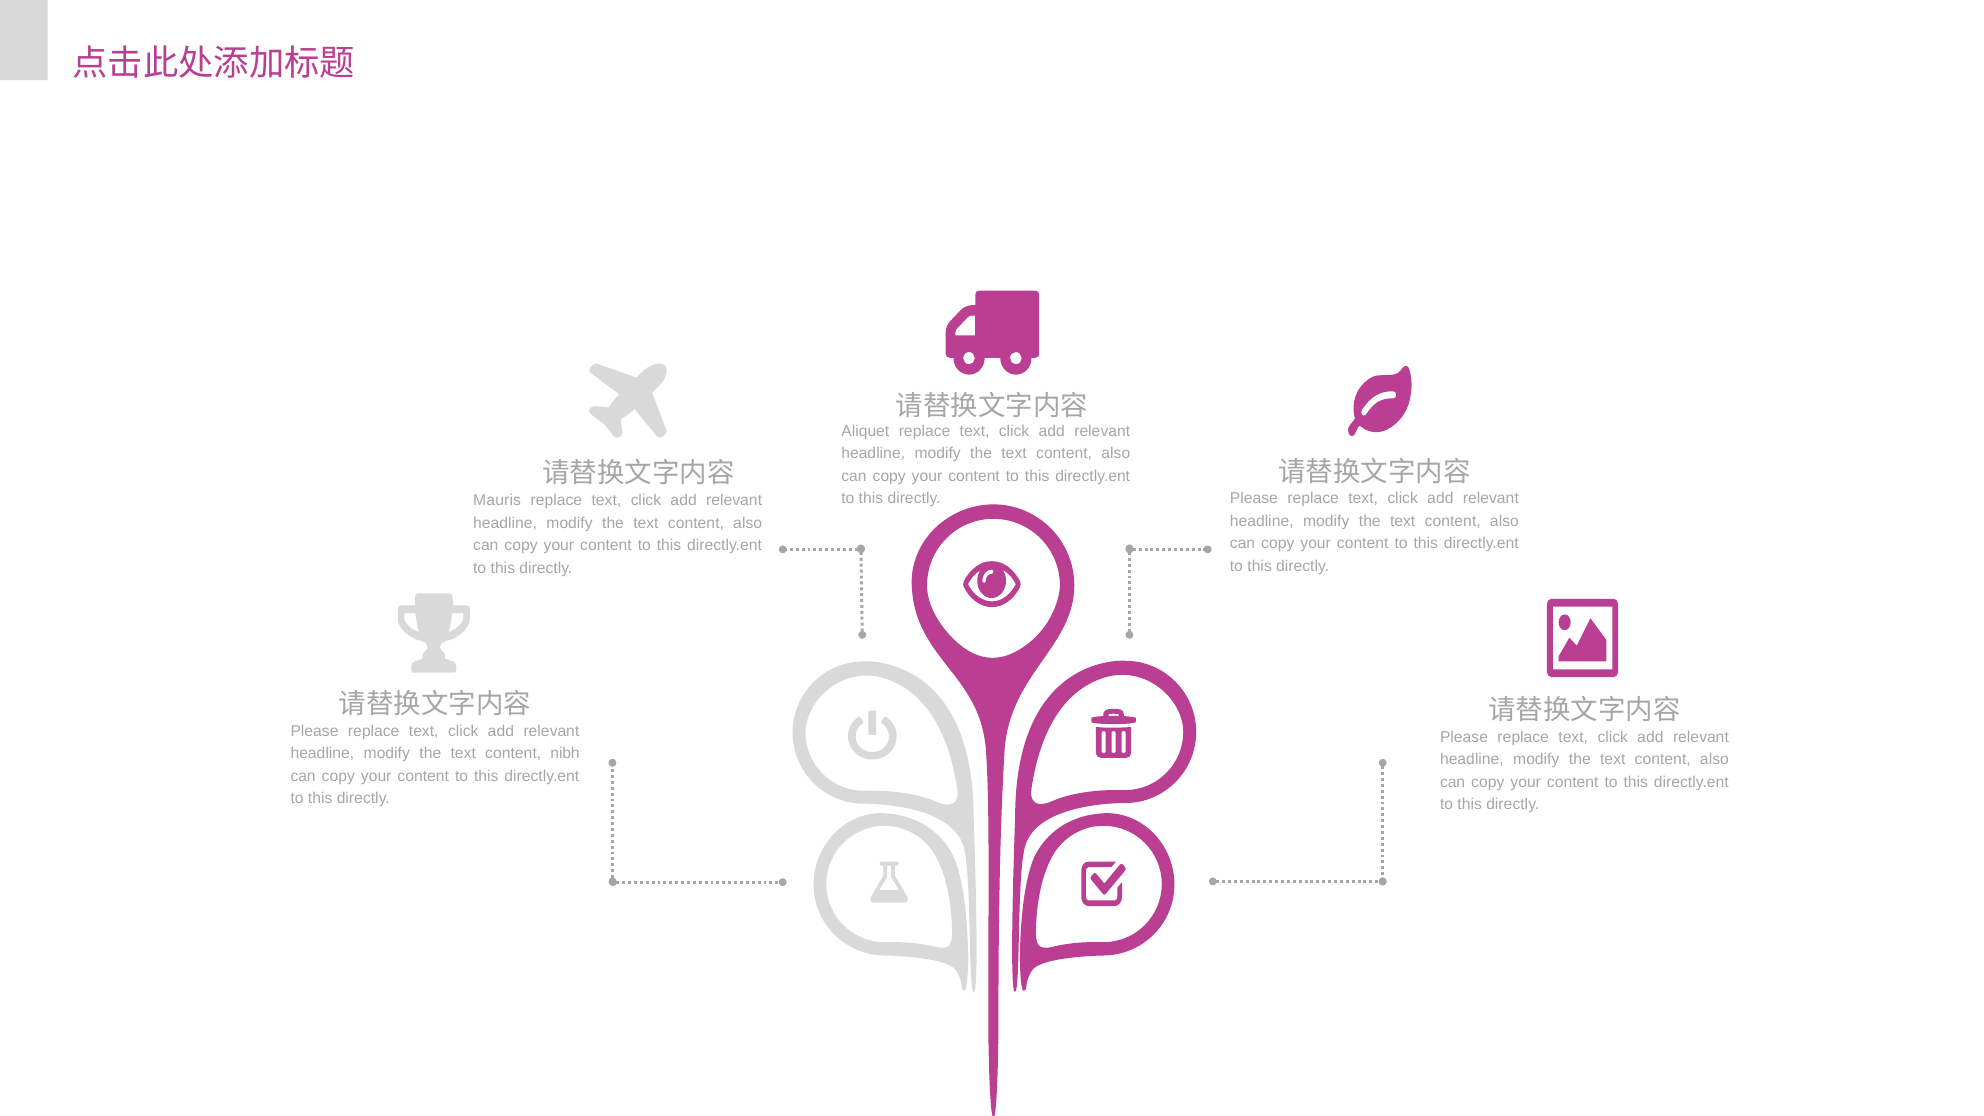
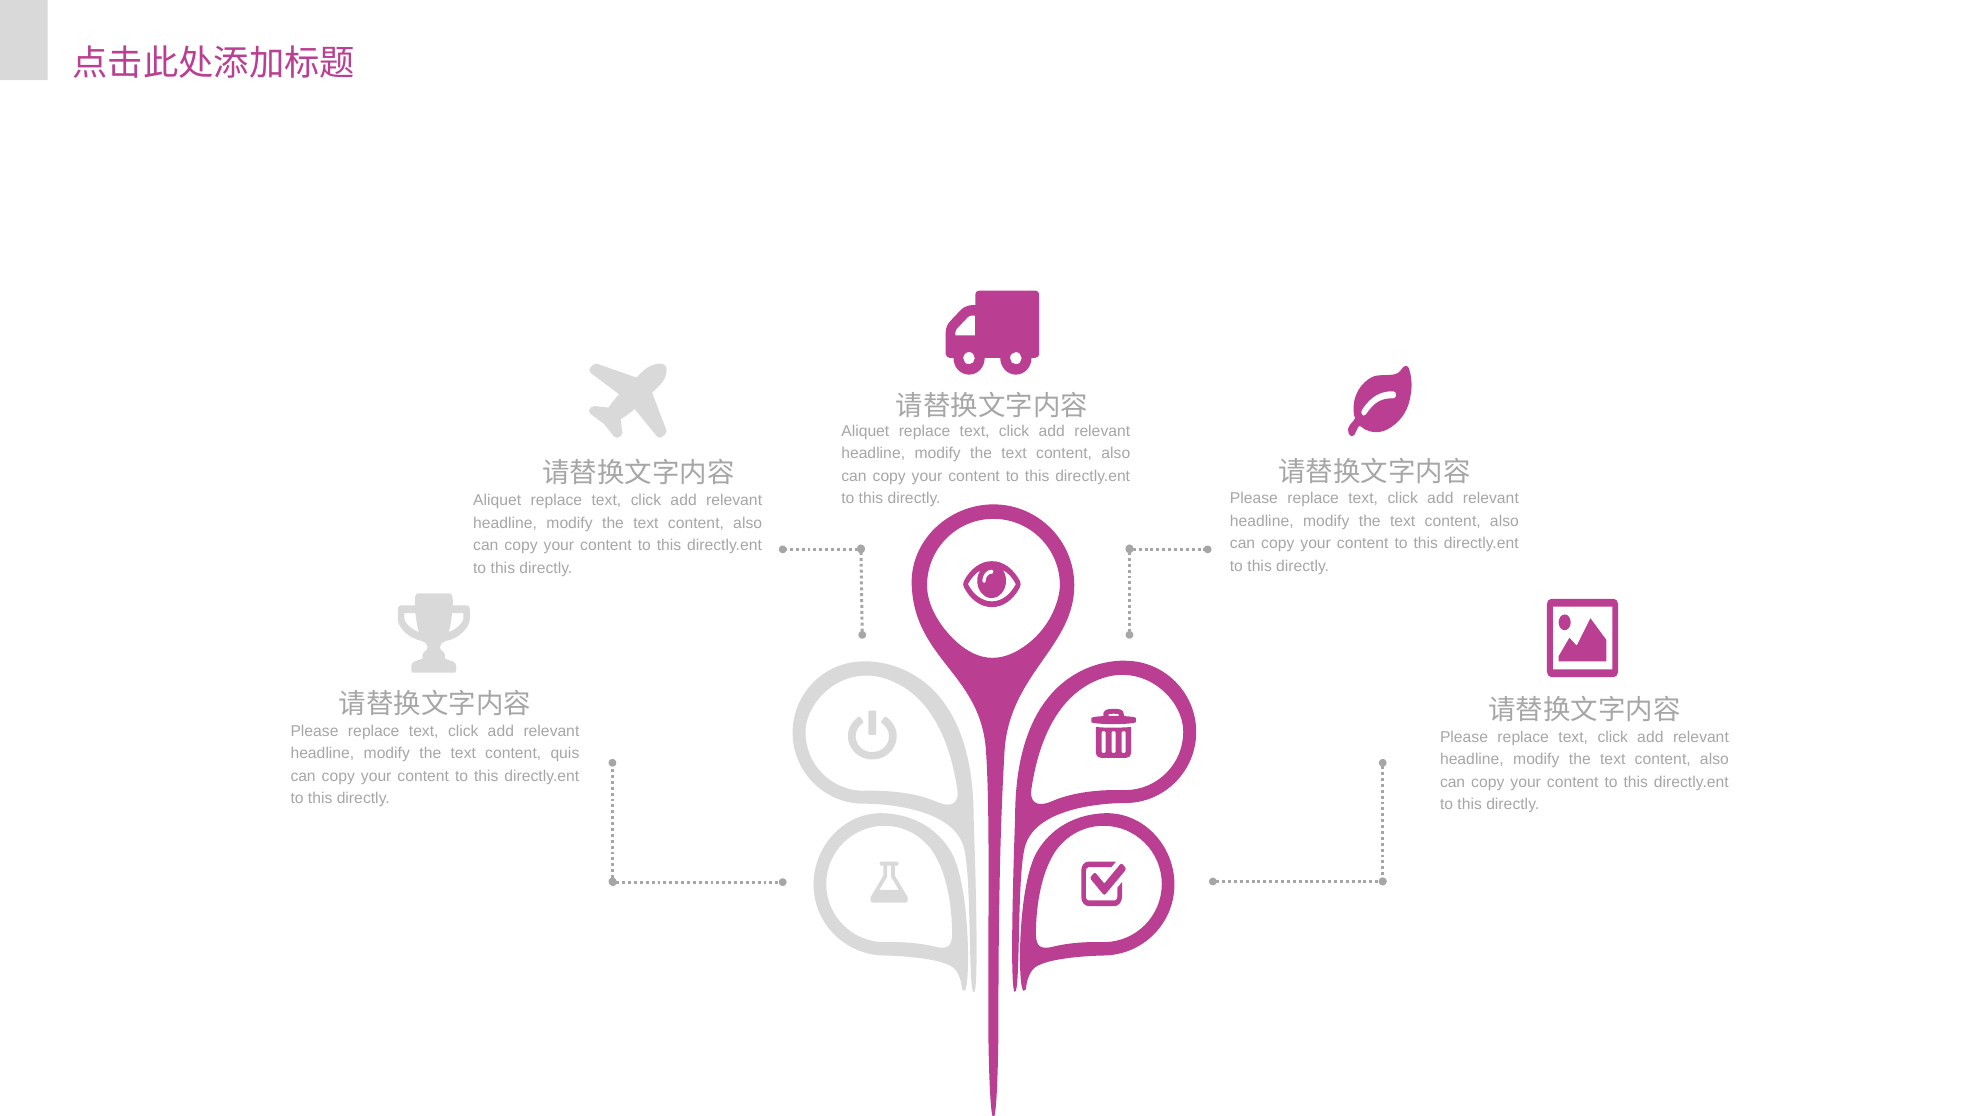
Mauris: Mauris -> Aliquet (497, 501)
nibh: nibh -> quis (565, 754)
